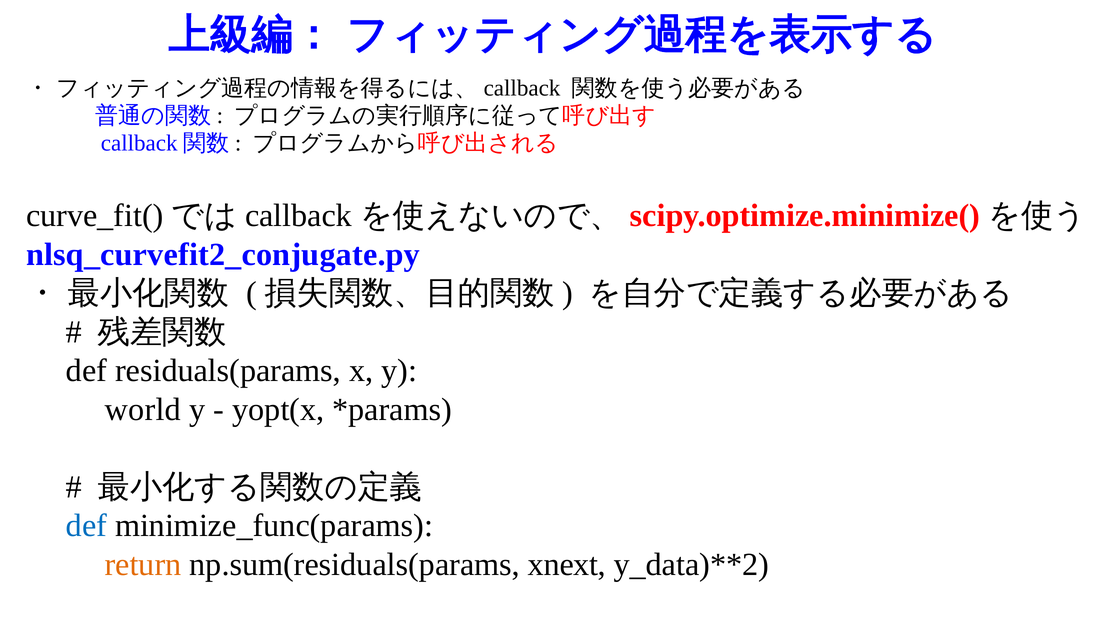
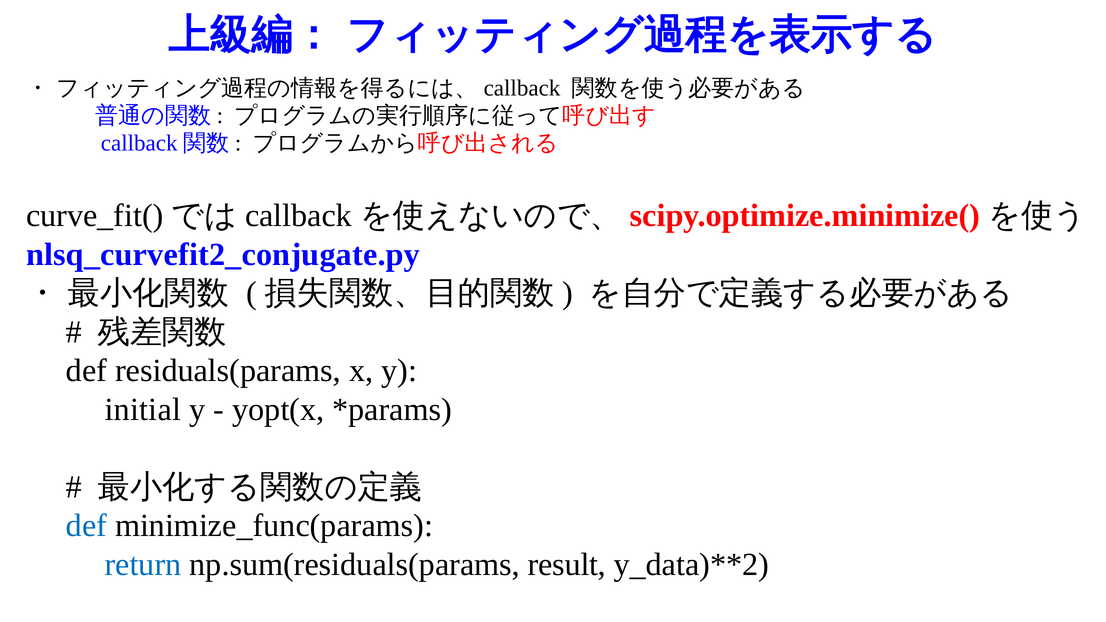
world: world -> initial (143, 410)
return colour: orange -> blue (143, 564)
xnext: xnext -> result (567, 564)
